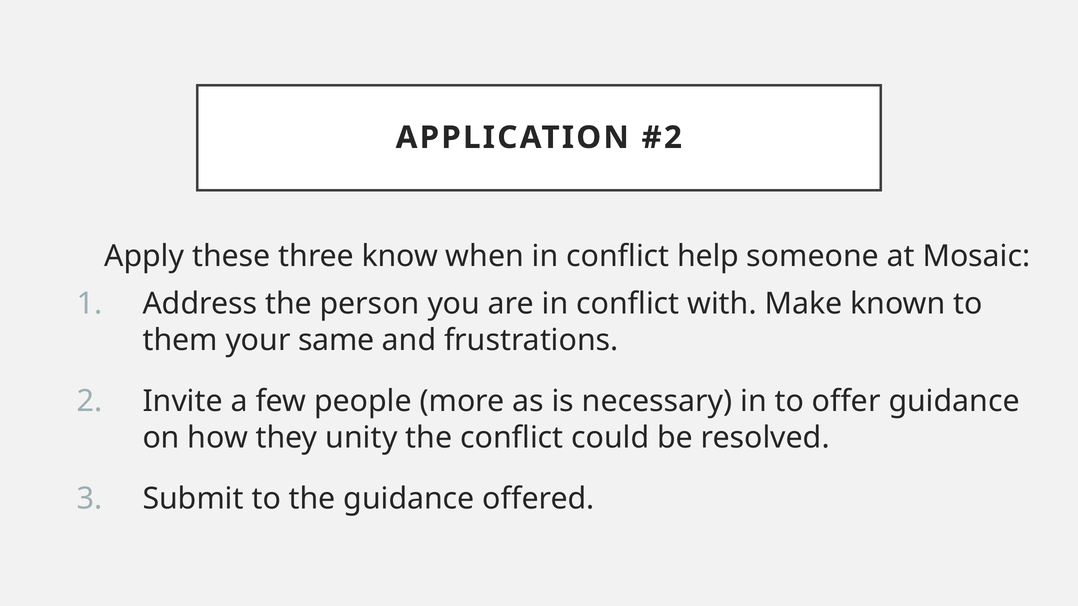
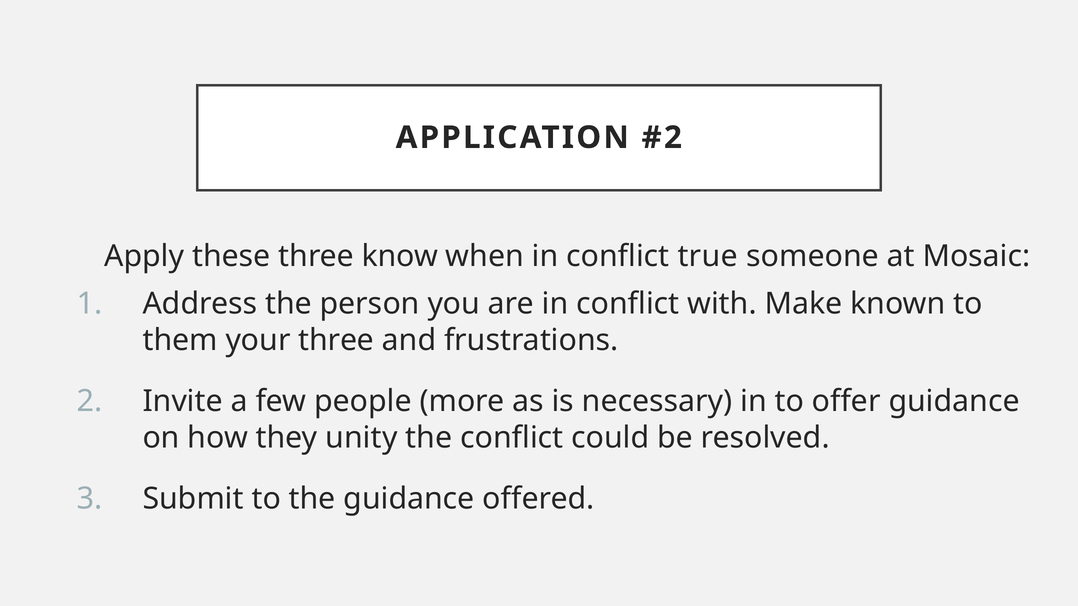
help: help -> true (708, 256)
your same: same -> three (336, 340)
